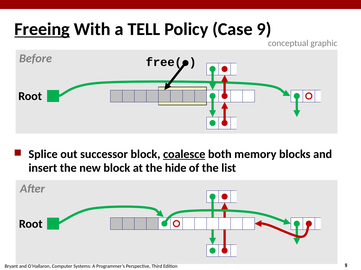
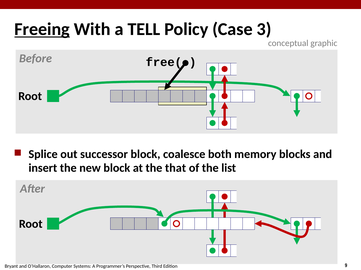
Case 9: 9 -> 3 (264, 29)
coalesce underline: present -> none (184, 155)
hide: hide -> that (176, 168)
